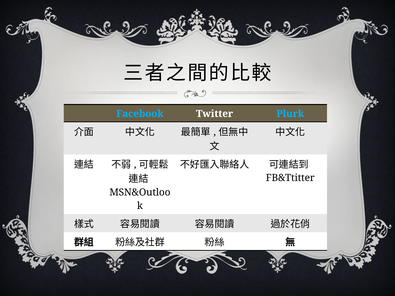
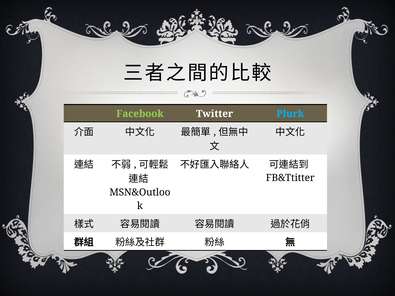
Facebook colour: light blue -> light green (140, 114)
